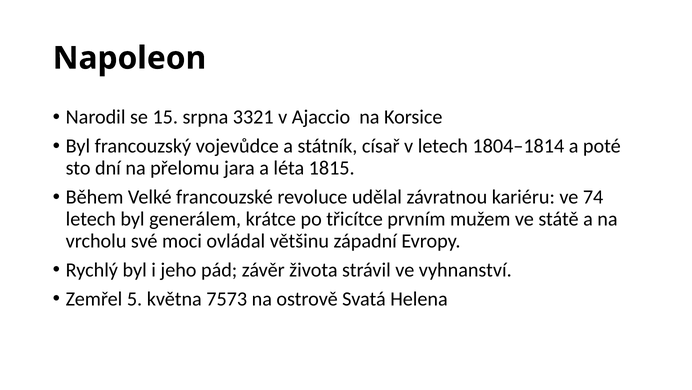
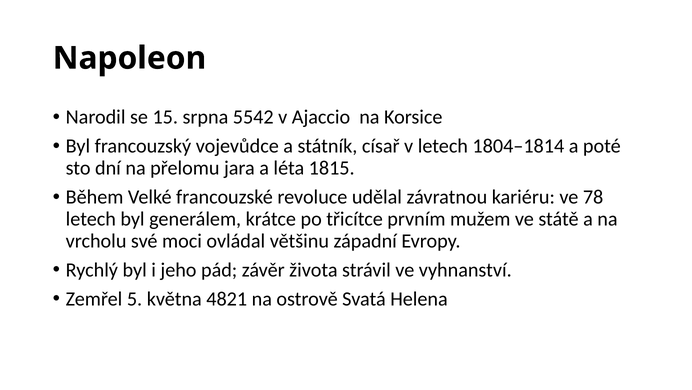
3321: 3321 -> 5542 (253, 117)
74: 74 -> 78 (593, 197)
7573: 7573 -> 4821 (227, 298)
